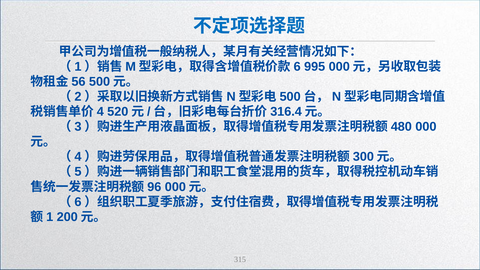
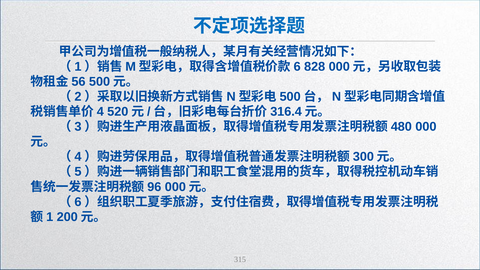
995: 995 -> 828 (315, 67)
